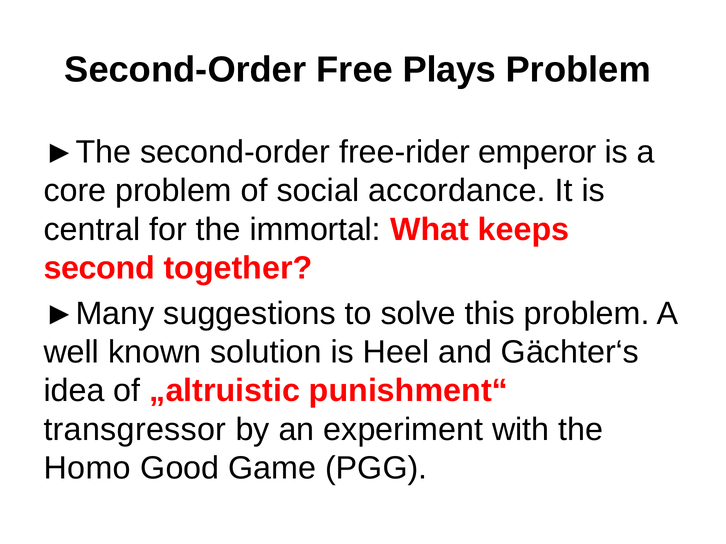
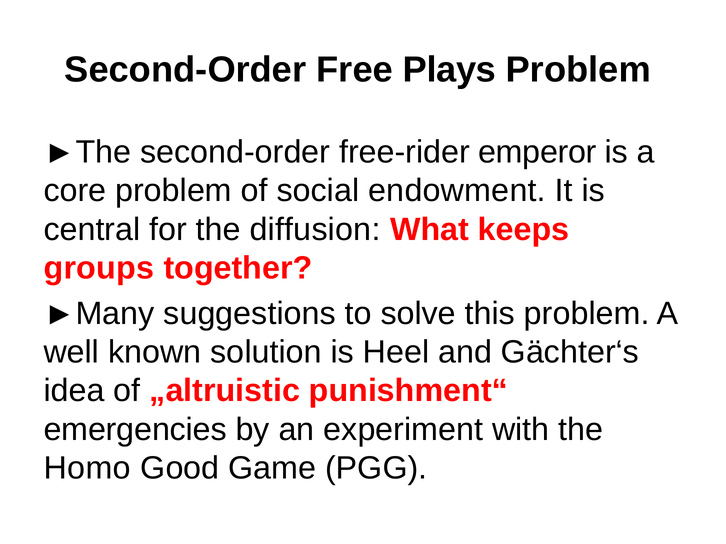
accordance: accordance -> endowment (457, 191)
immortal: immortal -> diffusion (315, 230)
second: second -> groups (99, 268)
transgressor: transgressor -> emergencies (135, 430)
